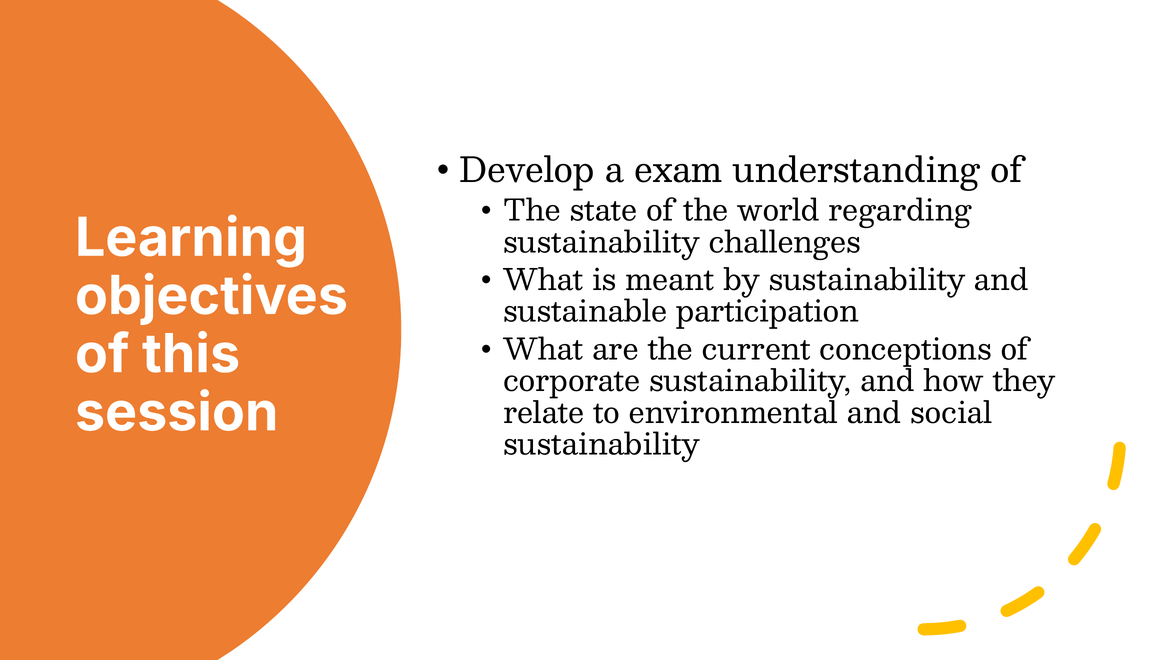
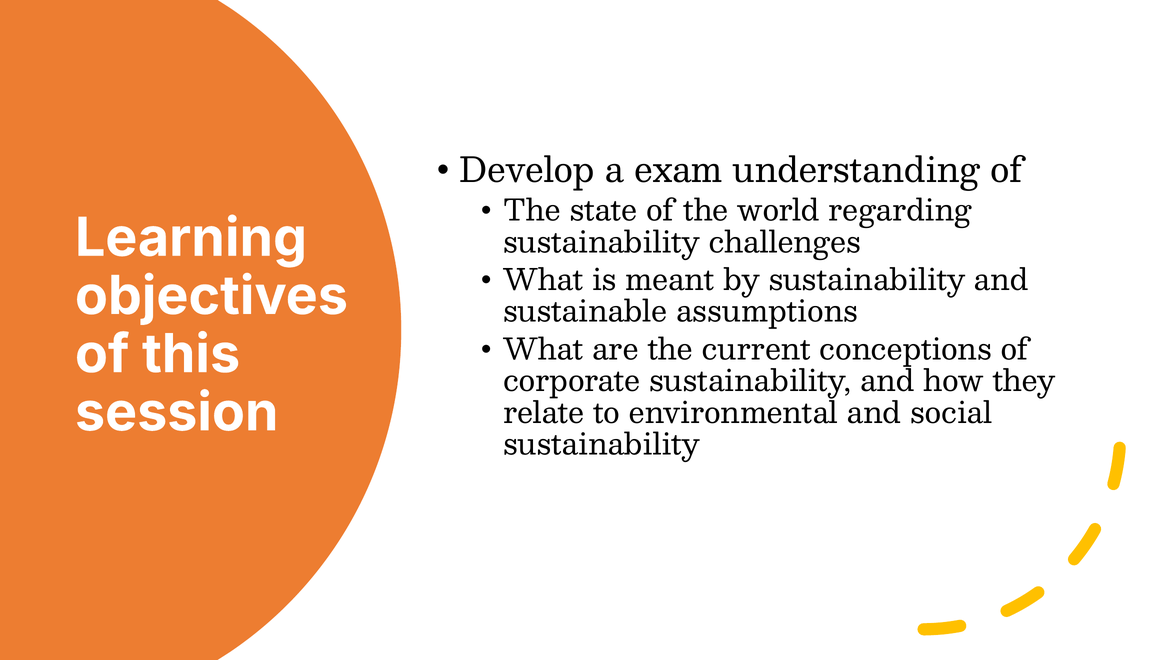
participation: participation -> assumptions (767, 312)
